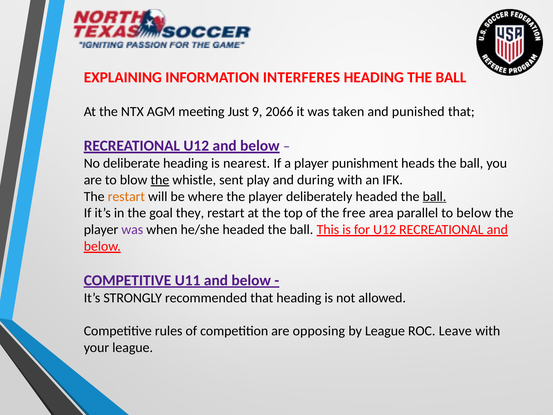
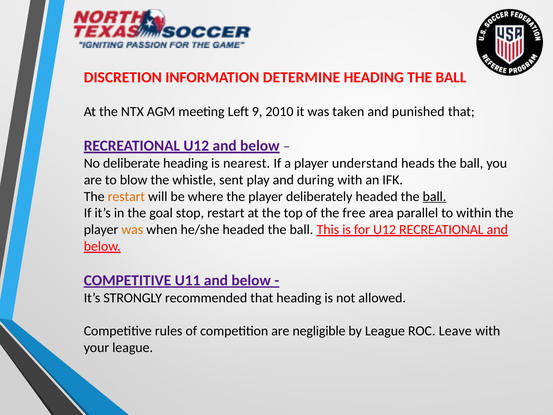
EXPLAINING: EXPLAINING -> DISCRETION (123, 78)
INTERFERES: INTERFERES -> DETERMINE (301, 78)
Just: Just -> Left (238, 112)
2066: 2066 -> 2010 (279, 112)
punishment: punishment -> understand (365, 163)
the underline: present -> none (160, 180)
they: they -> stop (190, 213)
to below: below -> within (474, 213)
was colour: purple -> orange (132, 230)
opposing: opposing -> negligible (319, 331)
